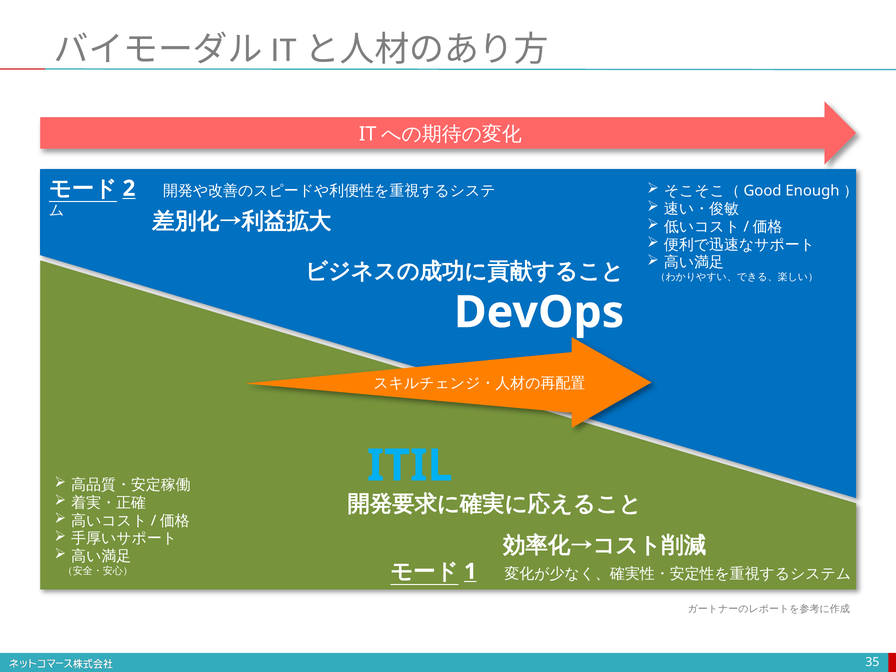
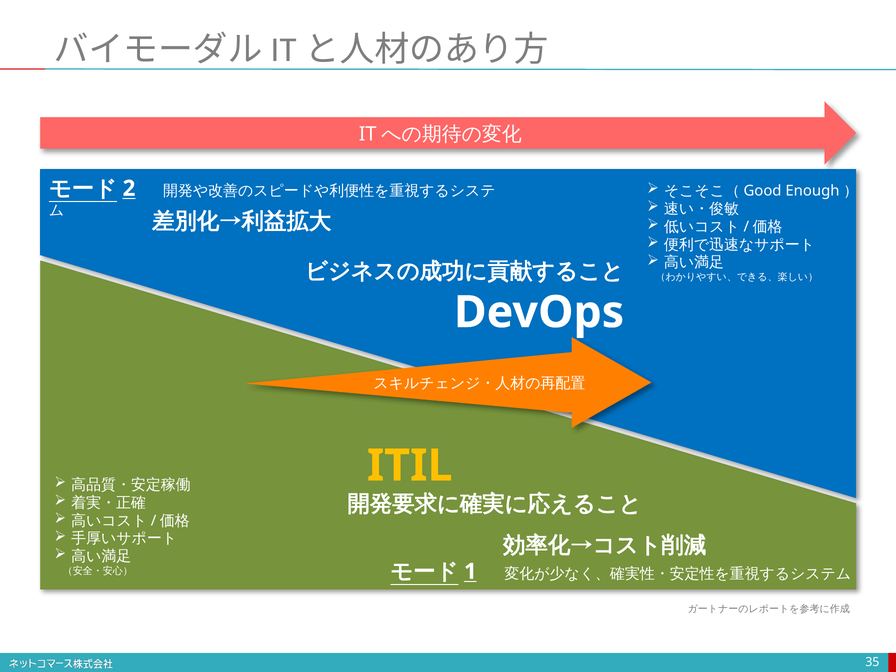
ITIL colour: light blue -> yellow (410, 466)
